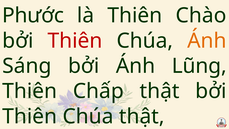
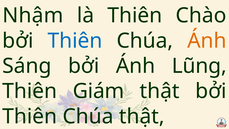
Phước: Phước -> Nhậm (33, 15)
Thiên colour: red -> blue (75, 41)
Chấp: Chấp -> Giám (98, 91)
